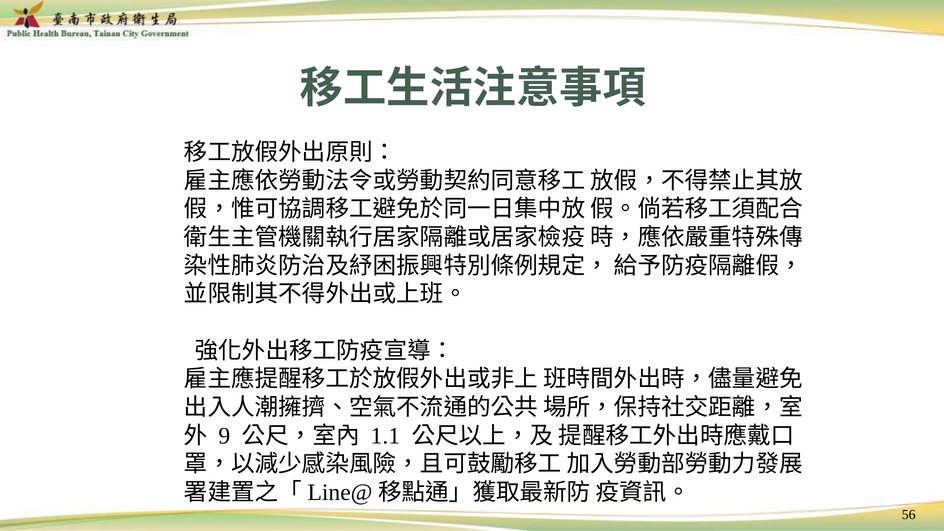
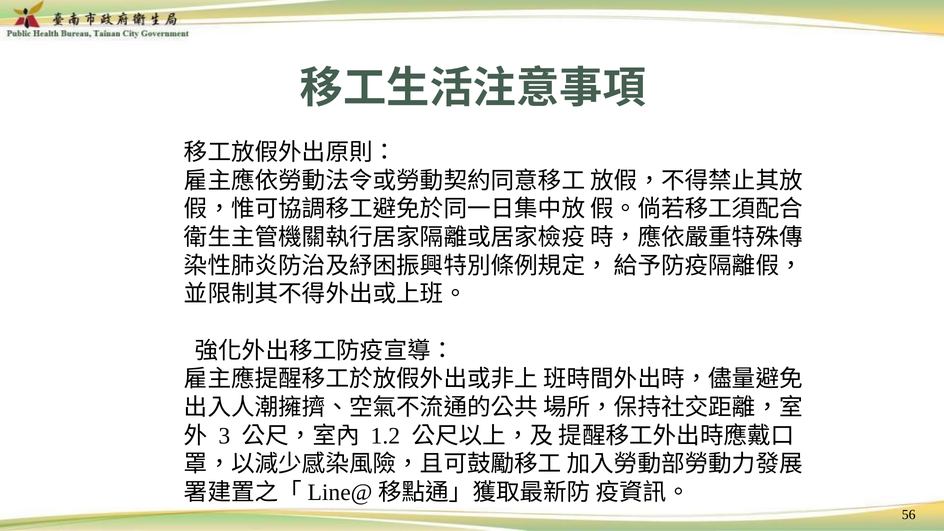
9: 9 -> 3 (224, 436)
1.1: 1.1 -> 1.2 (385, 436)
